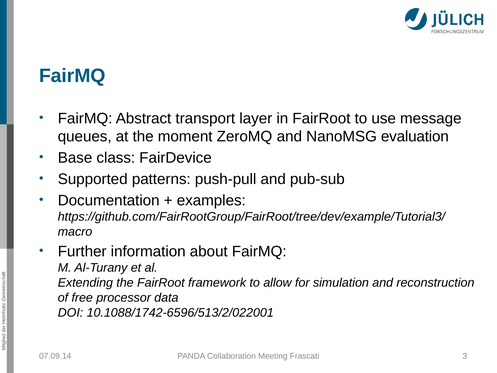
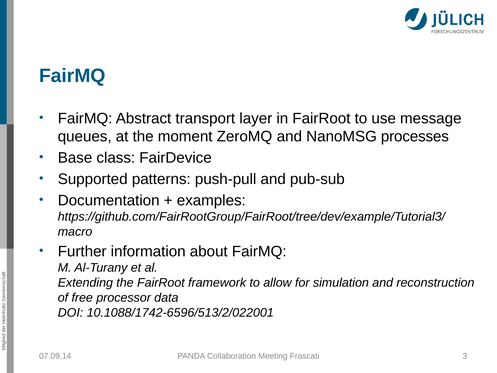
evaluation: evaluation -> processes (415, 136)
